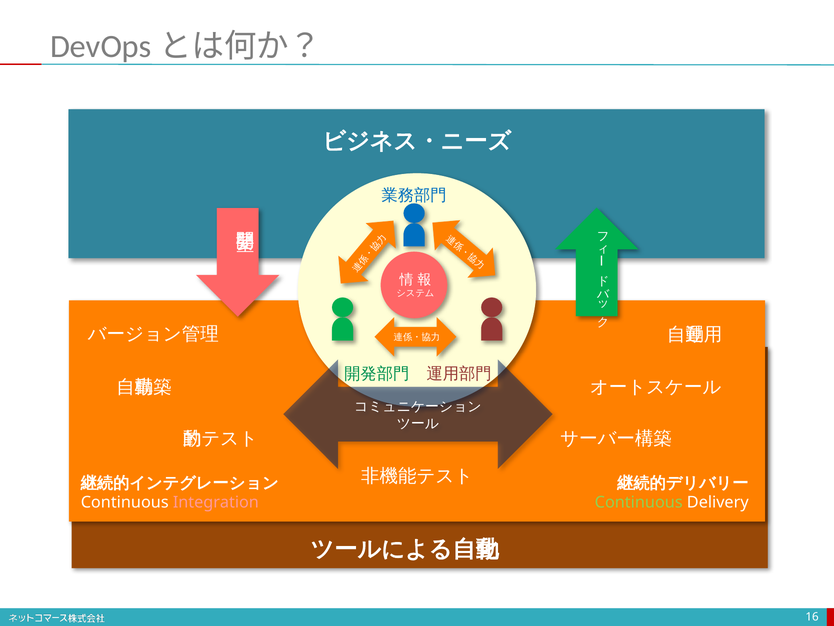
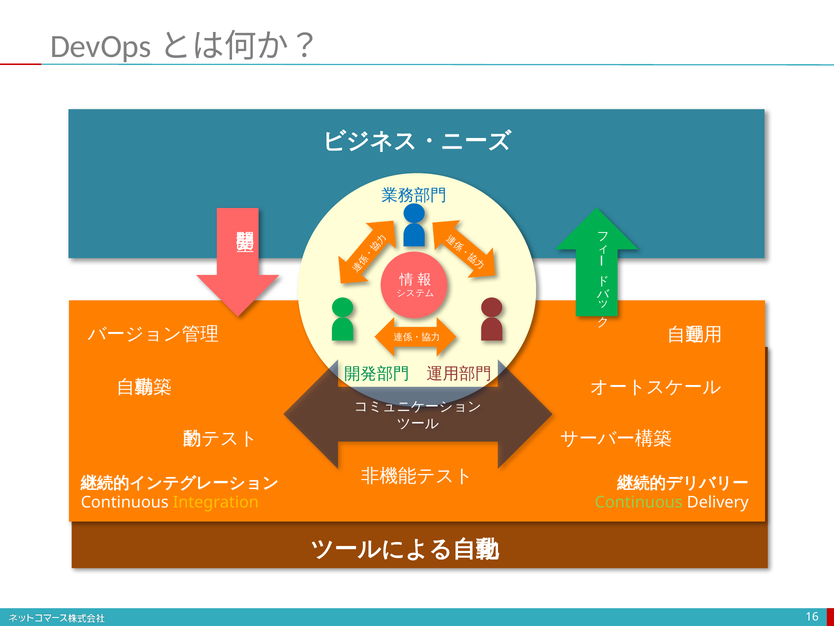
Integration colour: pink -> yellow (216, 502)
